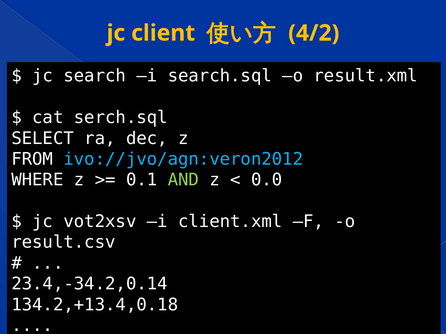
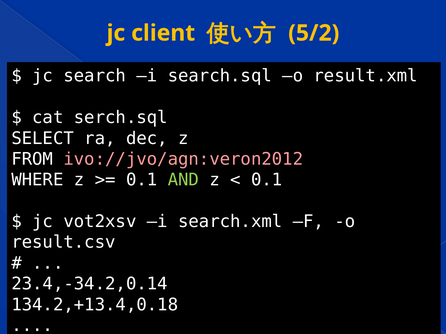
4/2: 4/2 -> 5/2 (314, 33)
ivo://jvo/agn:veron2012 colour: light blue -> pink (183, 159)
0.0: 0.0 -> 0.1 (267, 180)
client.xml: client.xml -> search.xml (230, 222)
